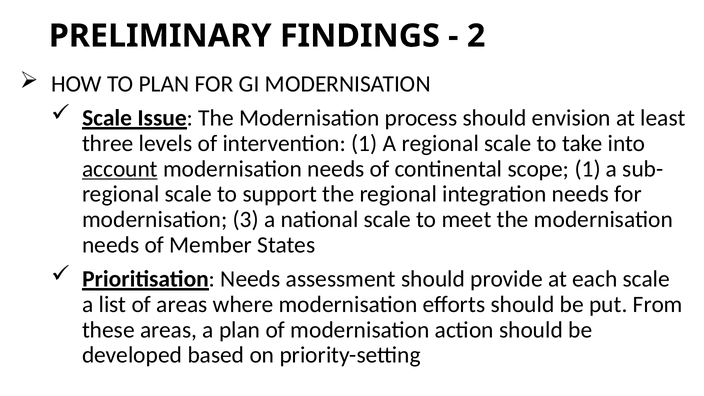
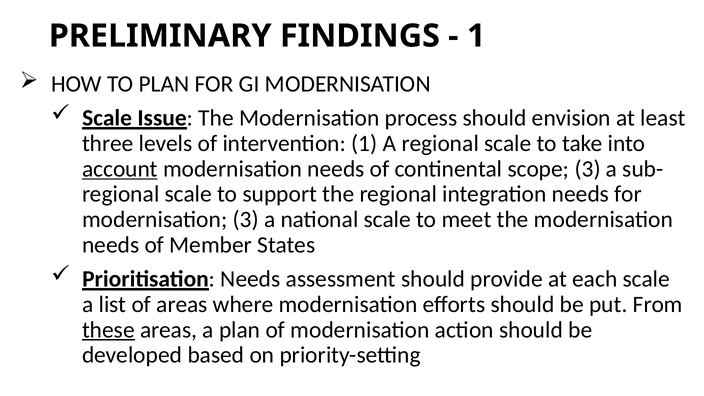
2: 2 -> 1 (476, 36)
scope 1: 1 -> 3 (588, 169)
these underline: none -> present (108, 330)
